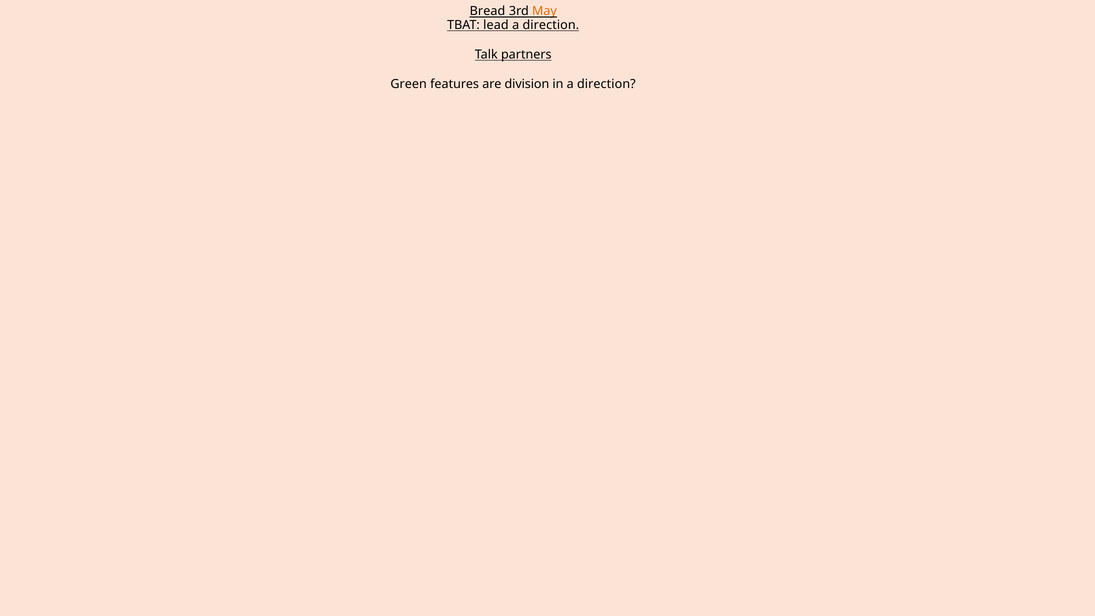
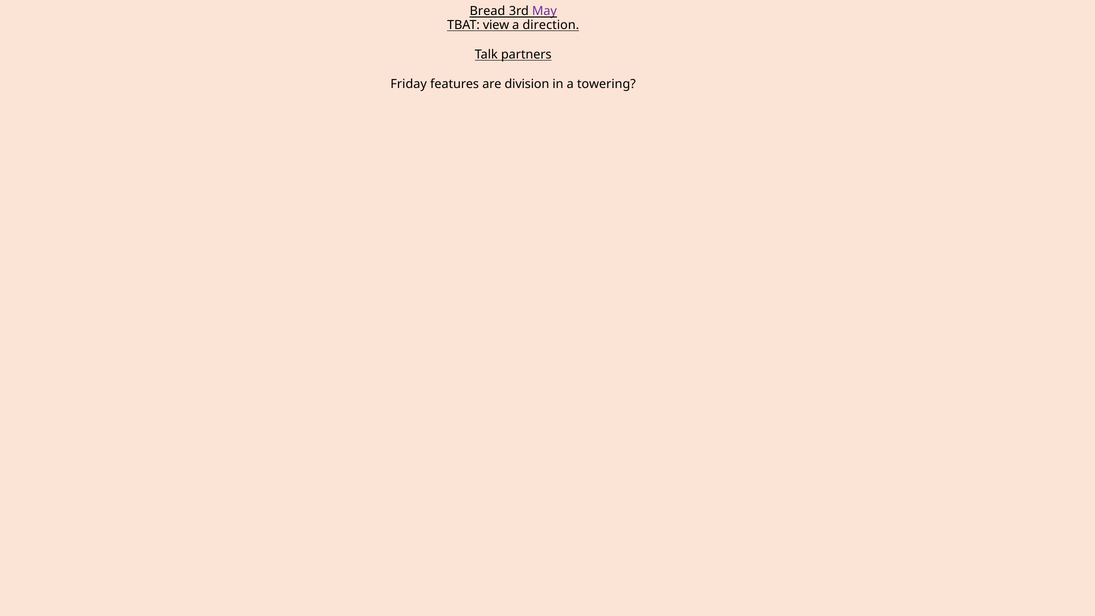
May colour: orange -> purple (544, 11)
lead: lead -> view (496, 25)
Green: Green -> Friday (409, 84)
in a direction: direction -> towering (606, 84)
